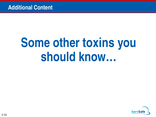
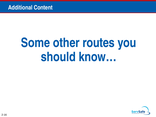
toxins: toxins -> routes (99, 43)
